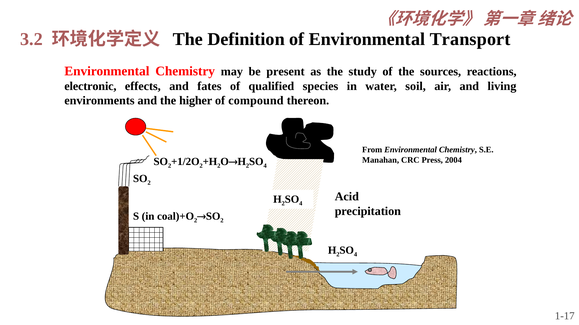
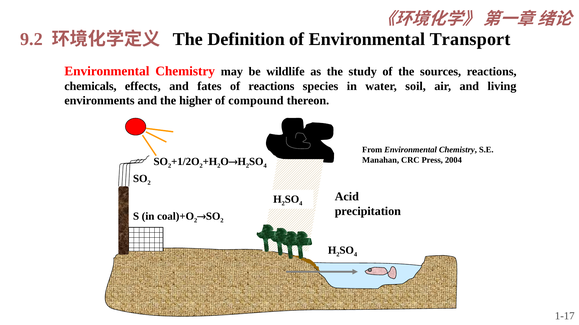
3.2: 3.2 -> 9.2 (32, 39)
present: present -> wildlife (285, 72)
electronic: electronic -> chemicals (90, 86)
of qualified: qualified -> reactions (271, 86)
